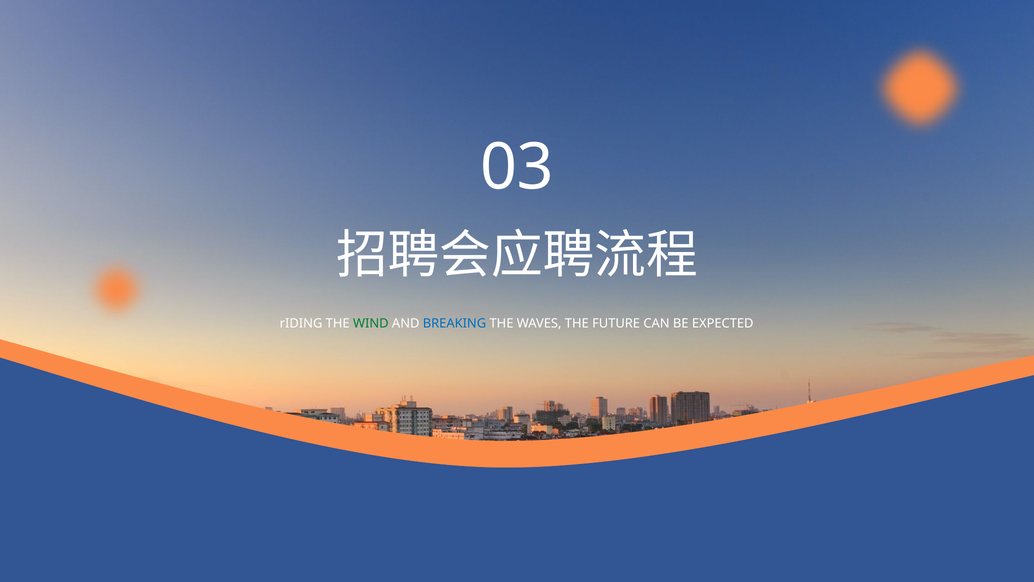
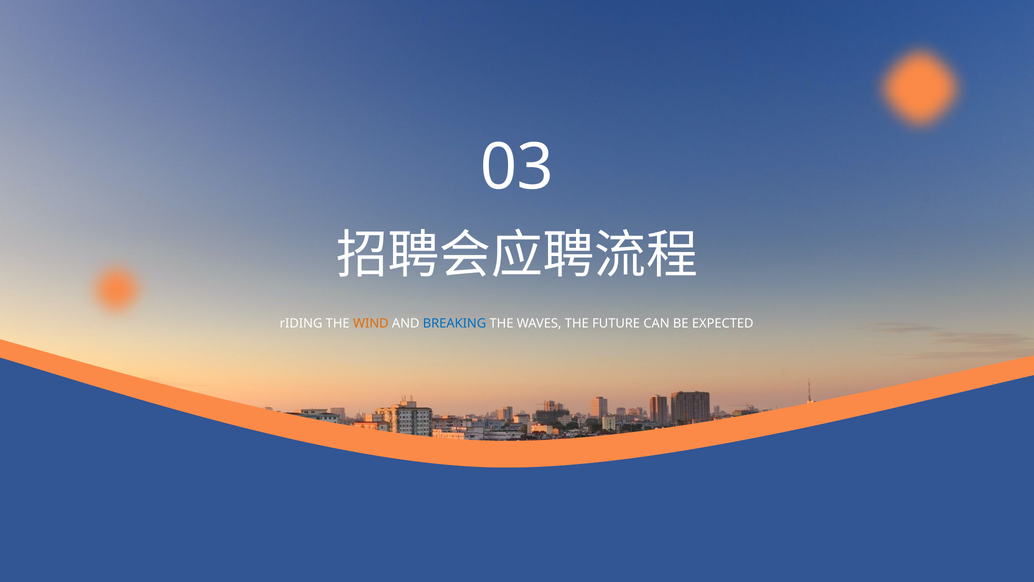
WIND colour: green -> orange (371, 323)
